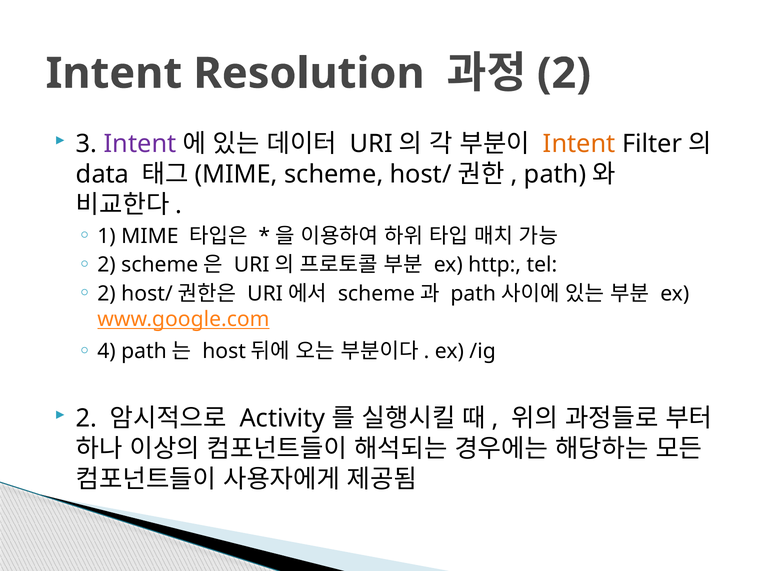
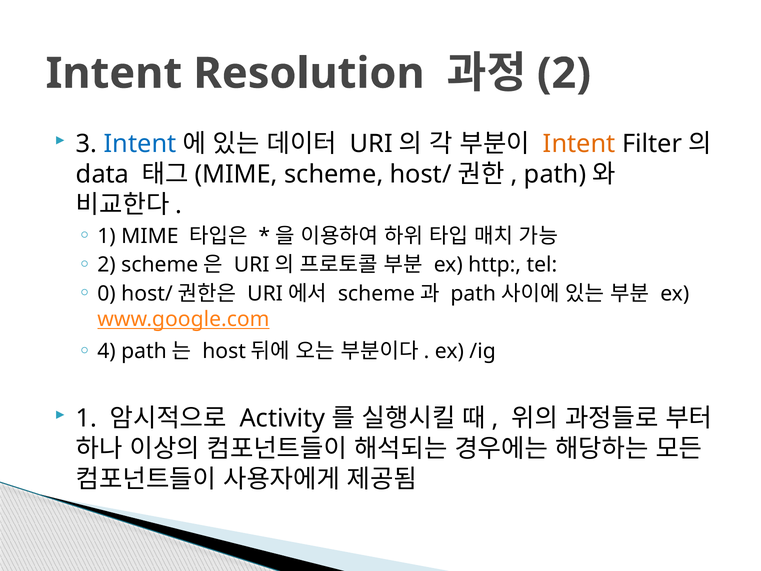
Intent colour: purple -> blue (140, 144)
2: 2 -> 0 (106, 294)
2: 2 -> 1 (87, 418)
